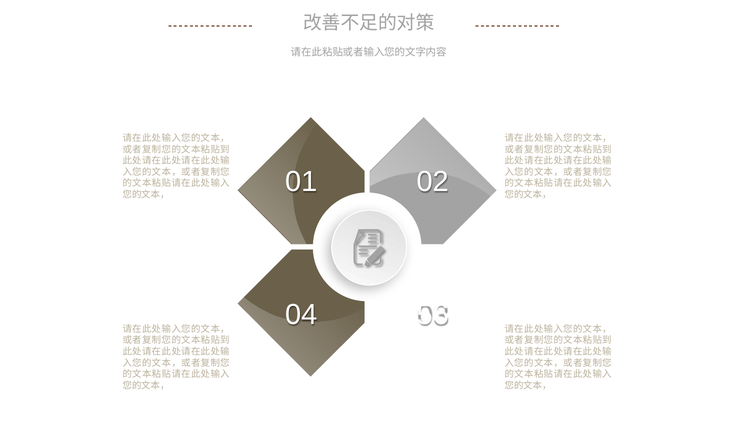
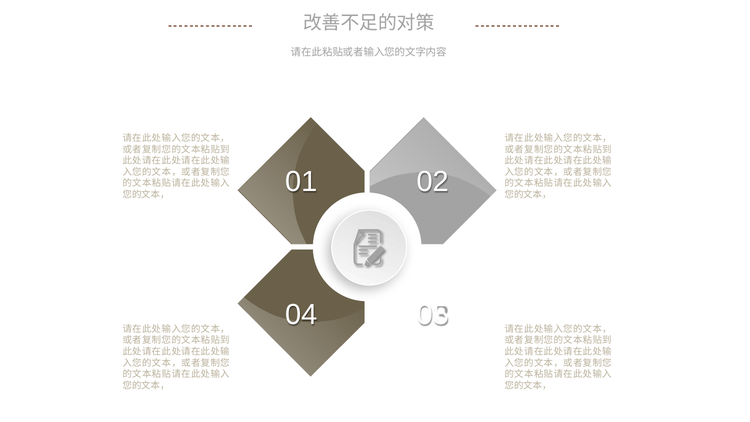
56: 56 -> 05 (433, 315)
